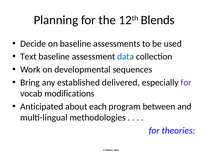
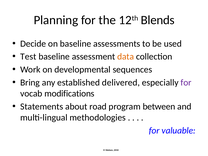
Text: Text -> Test (28, 57)
data colour: blue -> orange (126, 57)
Anticipated: Anticipated -> Statements (42, 107)
each: each -> road (98, 107)
theories: theories -> valuable (179, 131)
